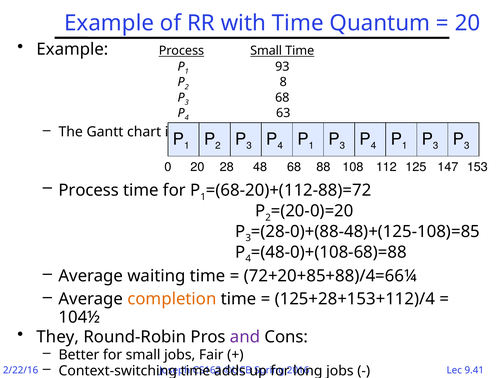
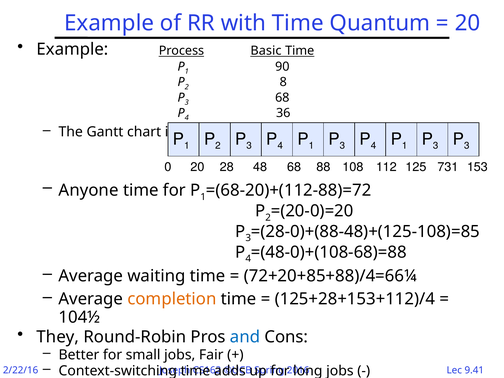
Process Small: Small -> Basic (266, 51)
93: 93 -> 90 (282, 67)
63: 63 -> 36 (283, 113)
147: 147 -> 731 (448, 167)
Process: Process -> Anyone (89, 190)
and colour: purple -> blue (245, 337)
